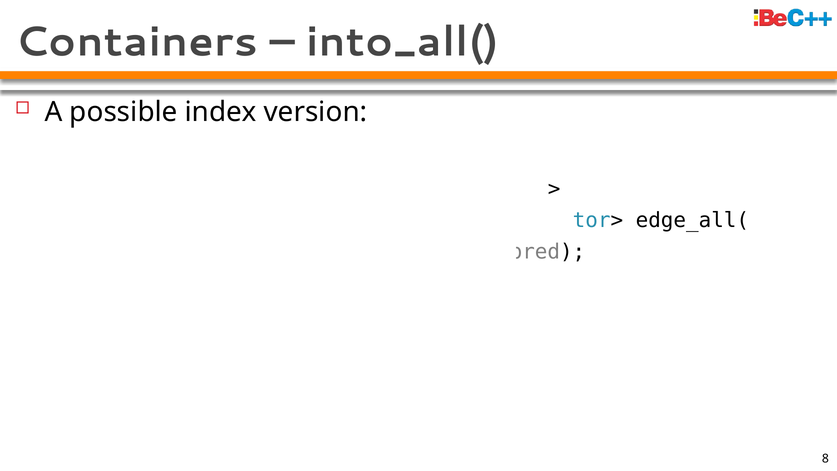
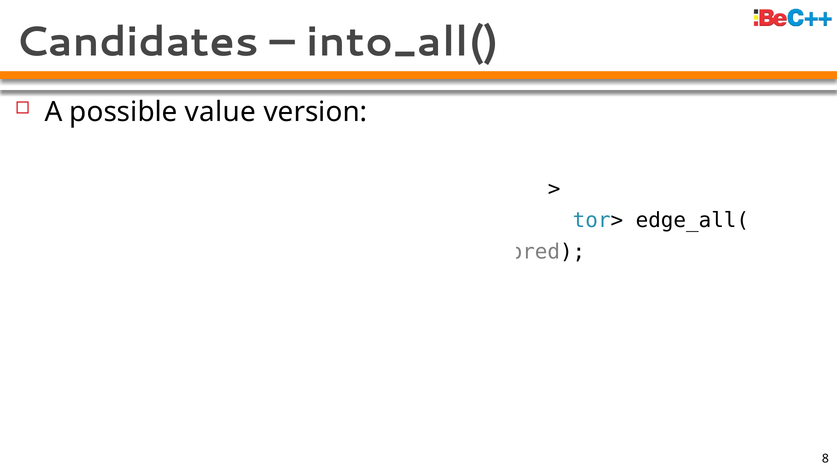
Containers: Containers -> Candidates (137, 42)
index: index -> value (221, 112)
